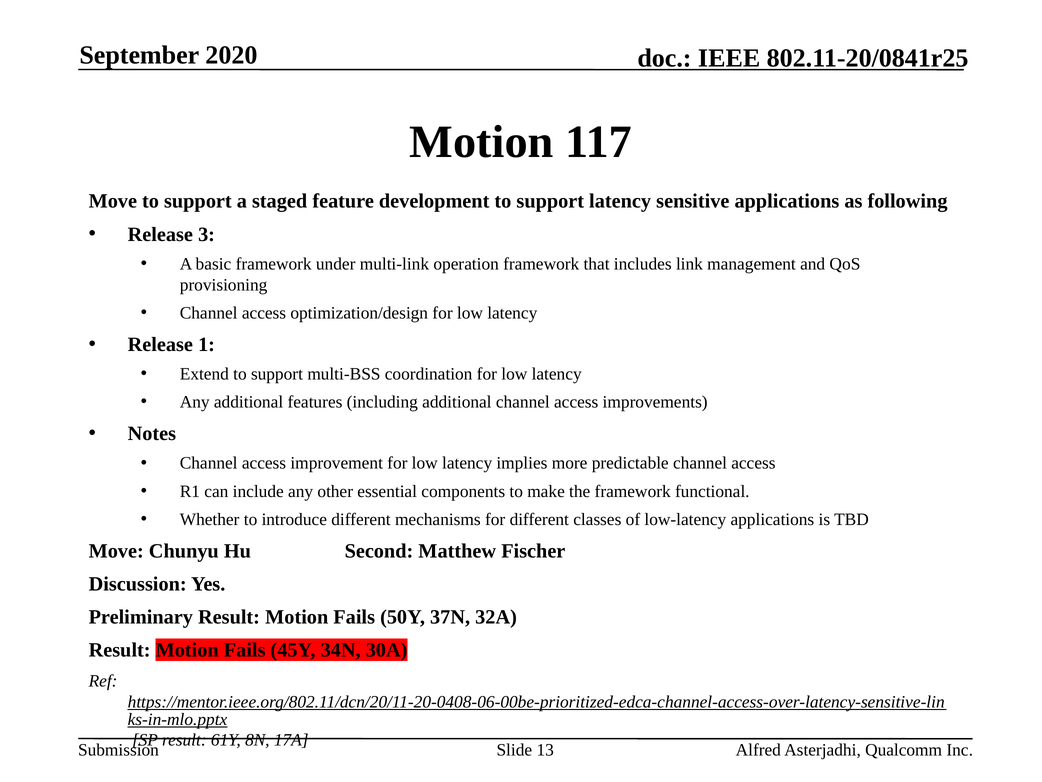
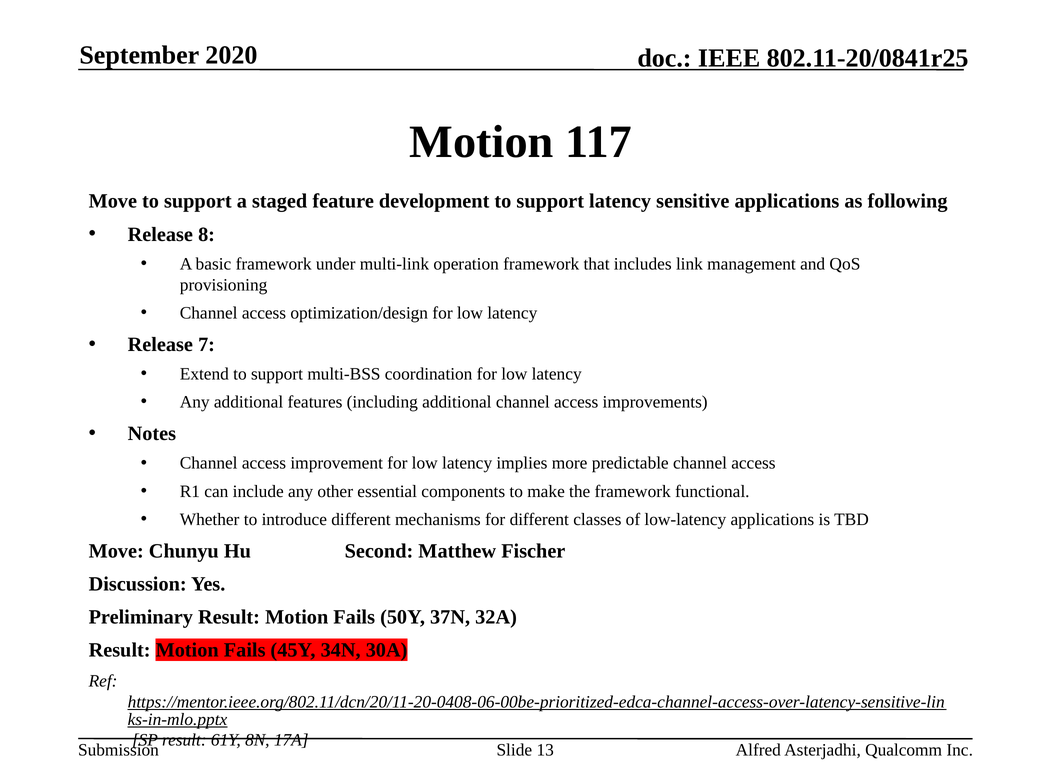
3: 3 -> 8 (207, 234)
1: 1 -> 7 (207, 344)
